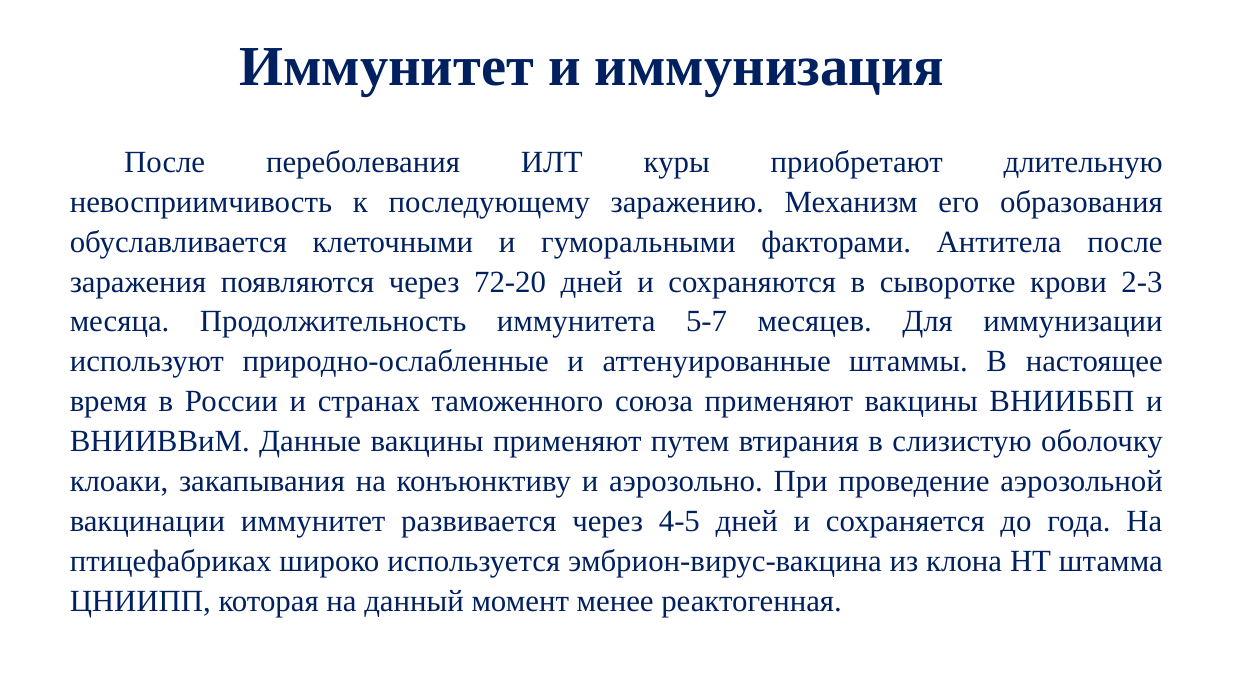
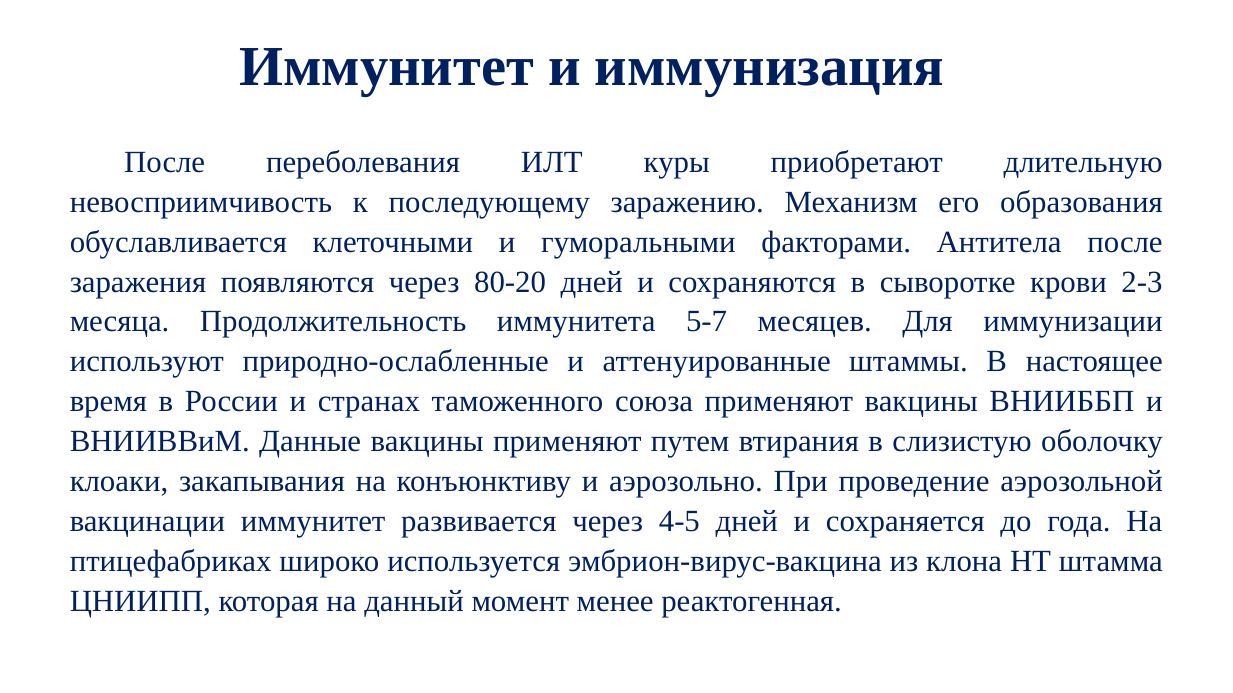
72-20: 72-20 -> 80-20 (510, 282)
